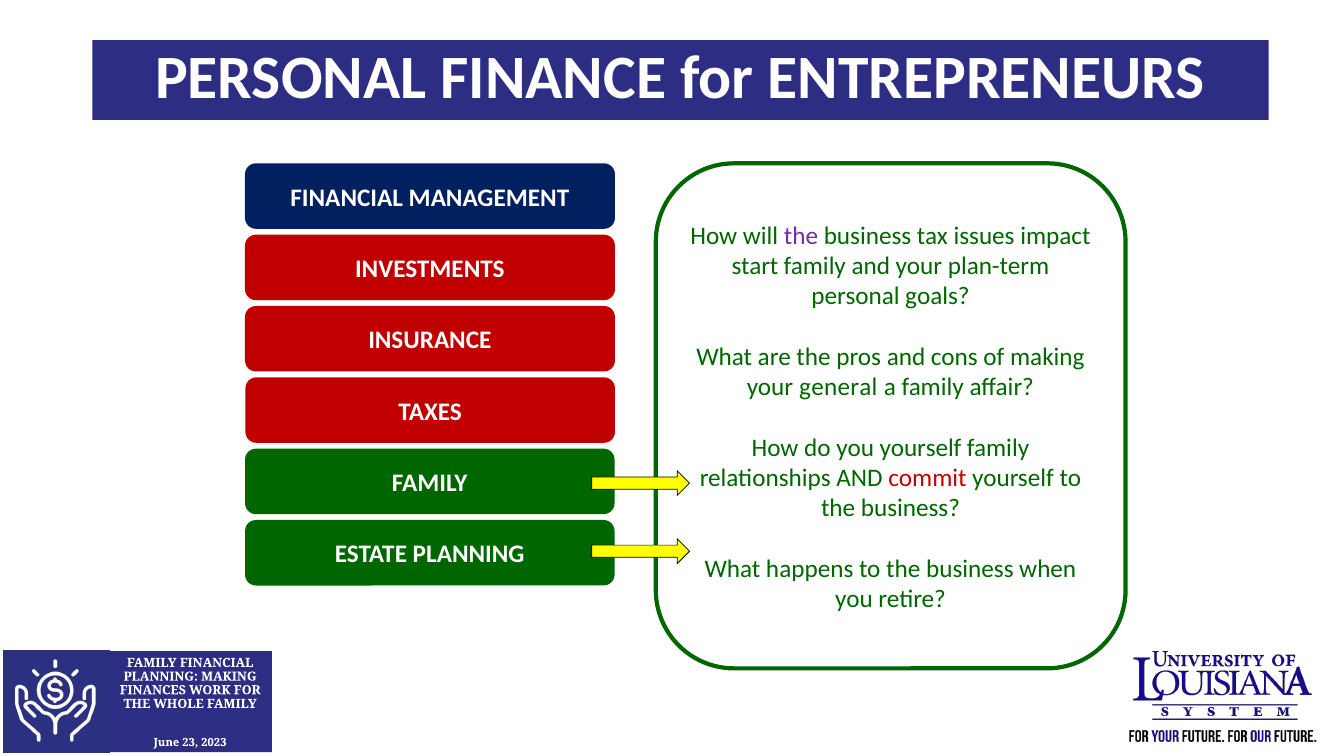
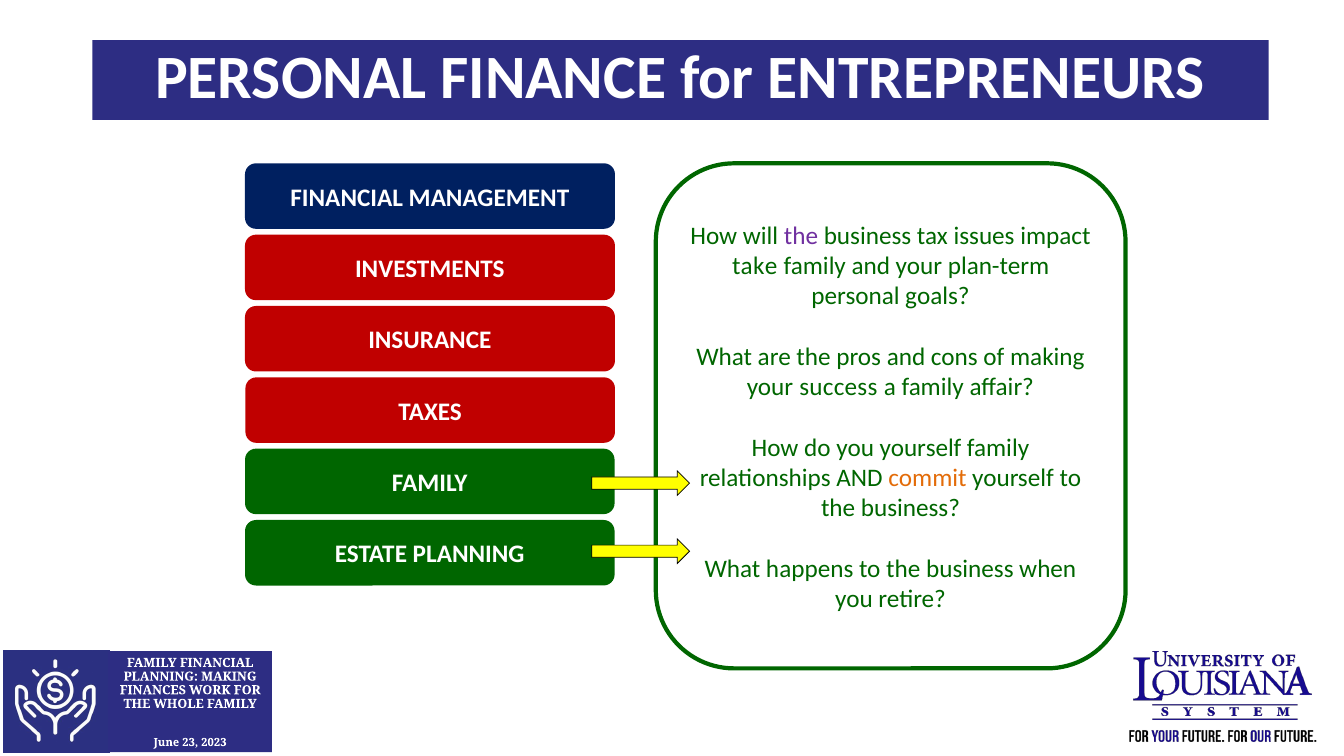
start: start -> take (755, 266)
general: general -> success (838, 387)
commit colour: red -> orange (927, 478)
